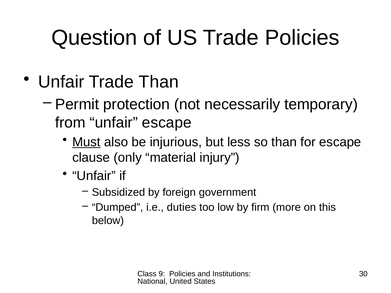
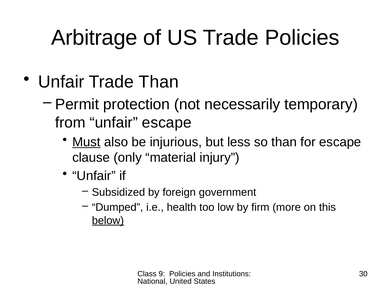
Question: Question -> Arbitrage (94, 38)
duties: duties -> health (182, 208)
below underline: none -> present (108, 221)
